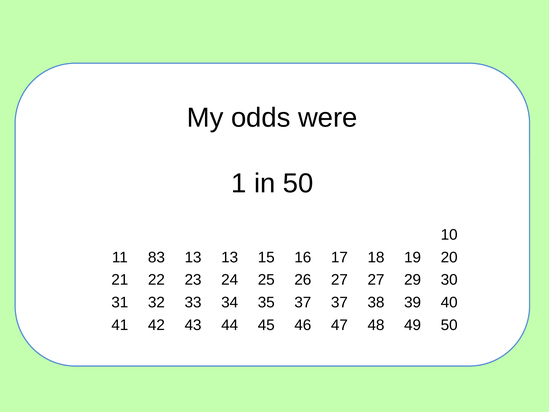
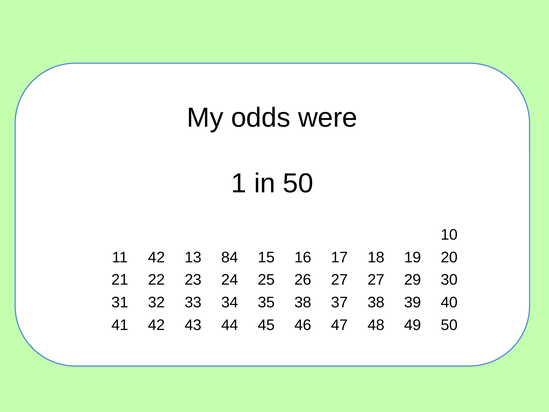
11 83: 83 -> 42 (156, 257)
13 13: 13 -> 84 (230, 257)
35 37: 37 -> 38 (303, 302)
